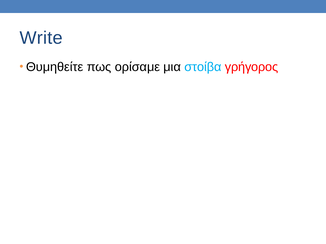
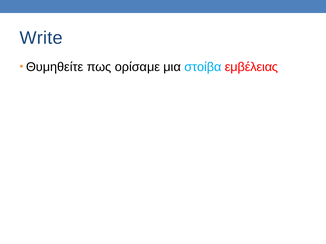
γρήγορος: γρήγορος -> εμβέλειας (252, 67)
